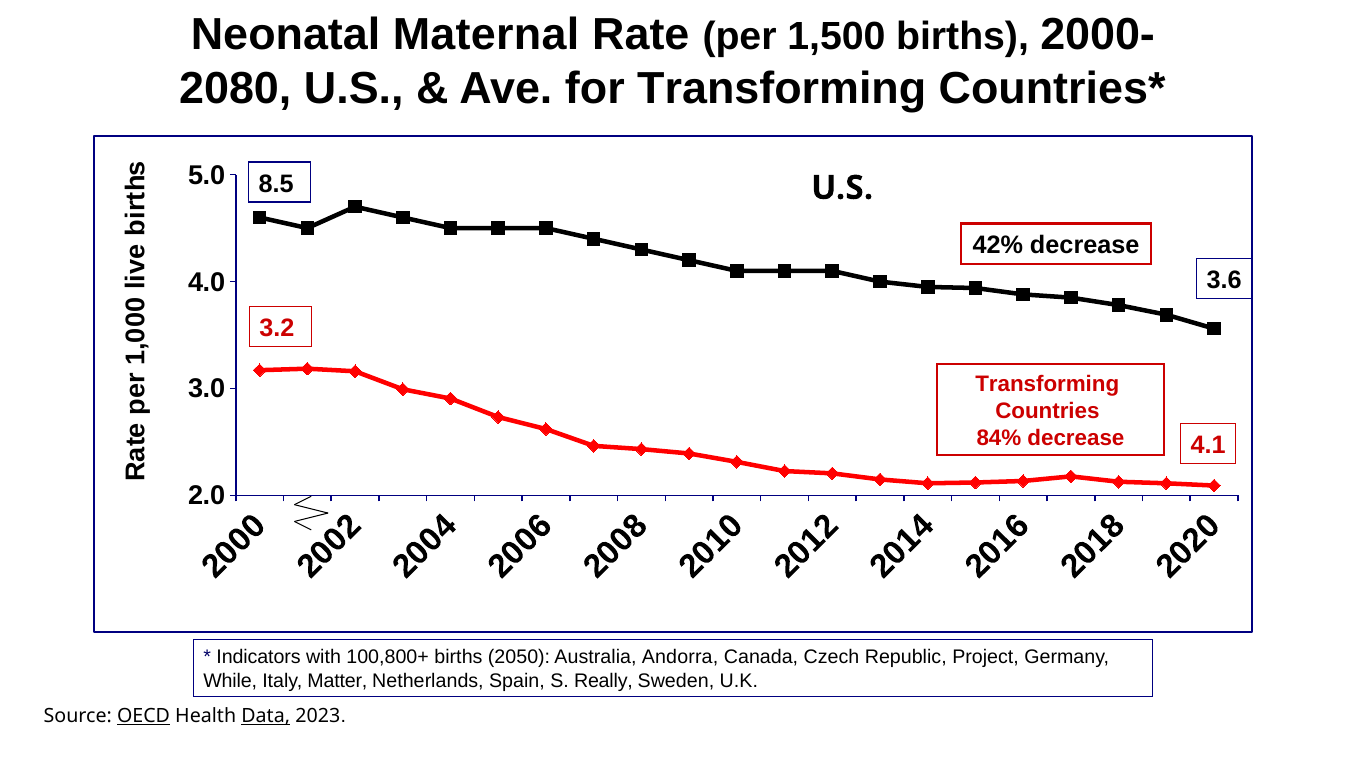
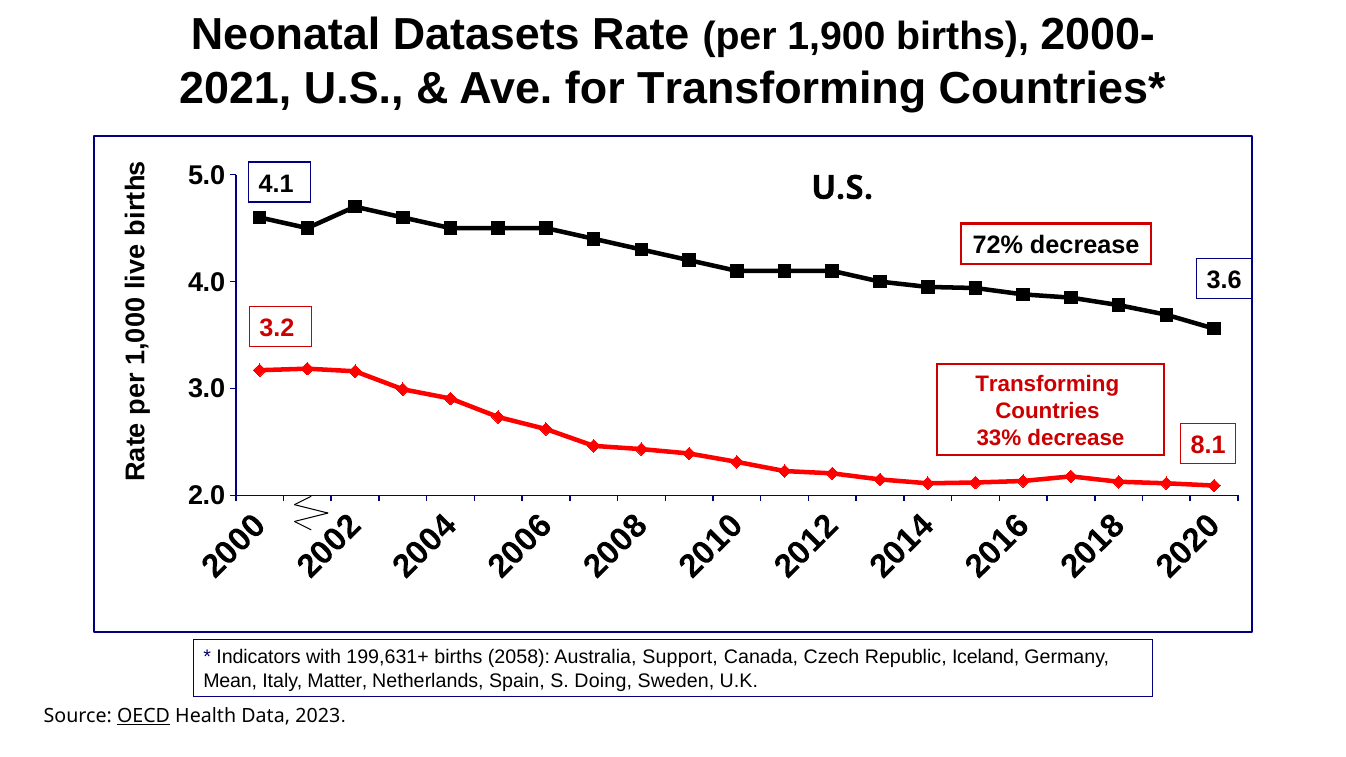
Maternal: Maternal -> Datasets (486, 35)
1,500: 1,500 -> 1,900 (836, 37)
2080: 2080 -> 2021 (235, 89)
8.5: 8.5 -> 4.1 (276, 184)
42%: 42% -> 72% (998, 245)
84%: 84% -> 33% (999, 438)
4.1: 4.1 -> 8.1 (1208, 445)
100,800+: 100,800+ -> 199,631+ (388, 657)
2050: 2050 -> 2058 (519, 657)
Andorra: Andorra -> Support (680, 657)
Project: Project -> Iceland (986, 657)
While: While -> Mean (230, 681)
Really: Really -> Doing (603, 681)
Data underline: present -> none (266, 716)
